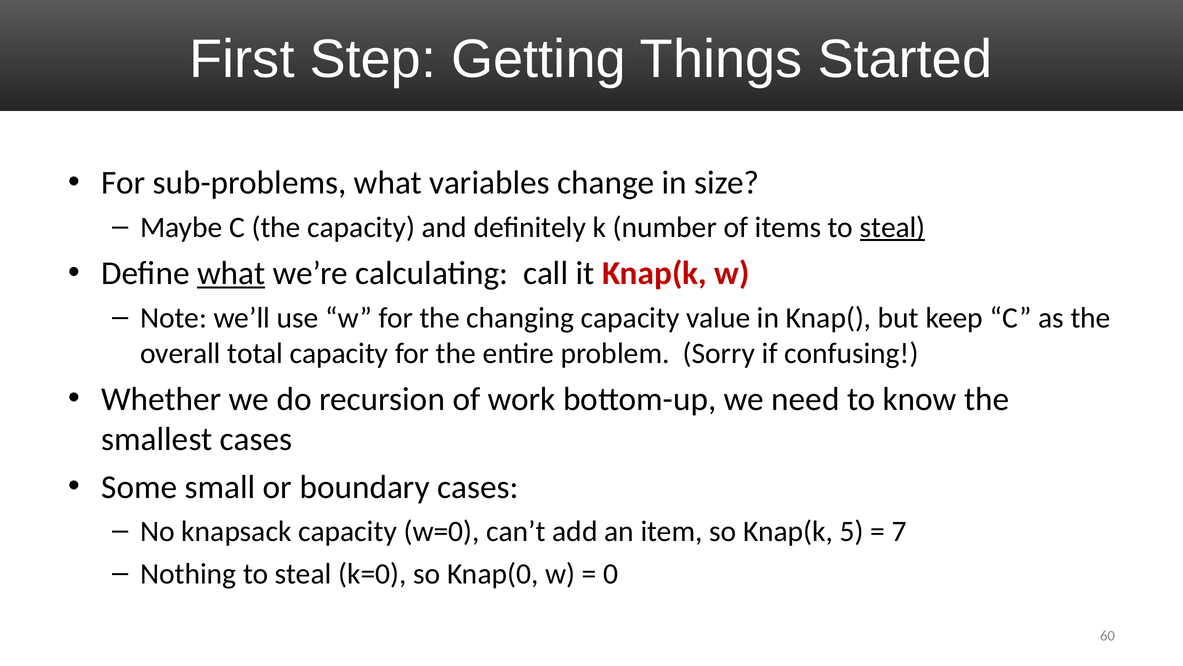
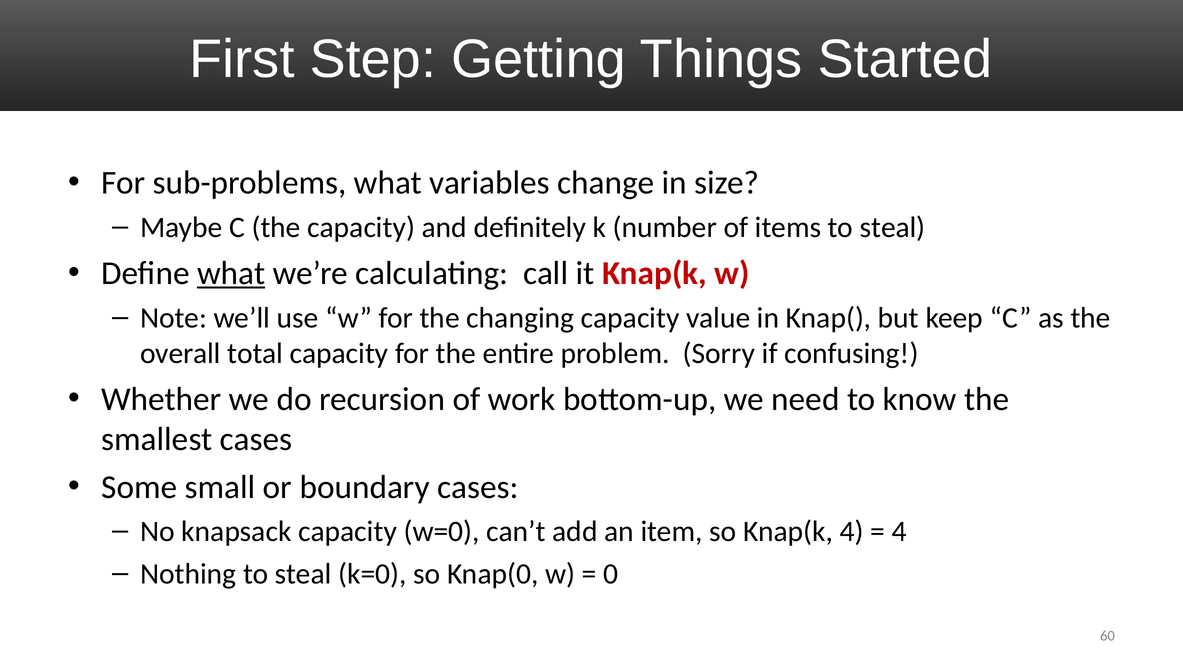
steal underline: present -> none (893, 227)
Knap(k 5: 5 -> 4 (852, 531)
7: 7 -> 4 (899, 531)
